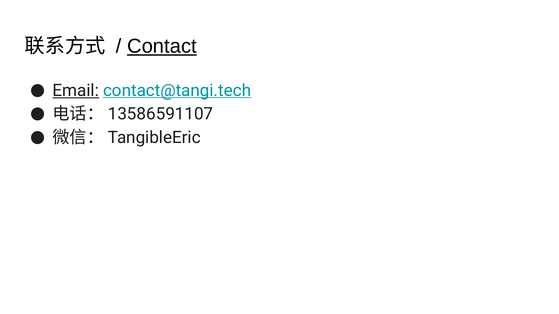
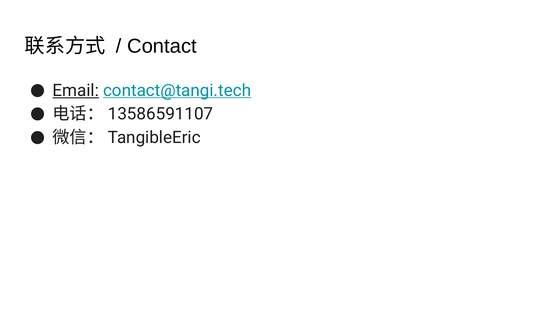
Contact underline: present -> none (162, 46)
